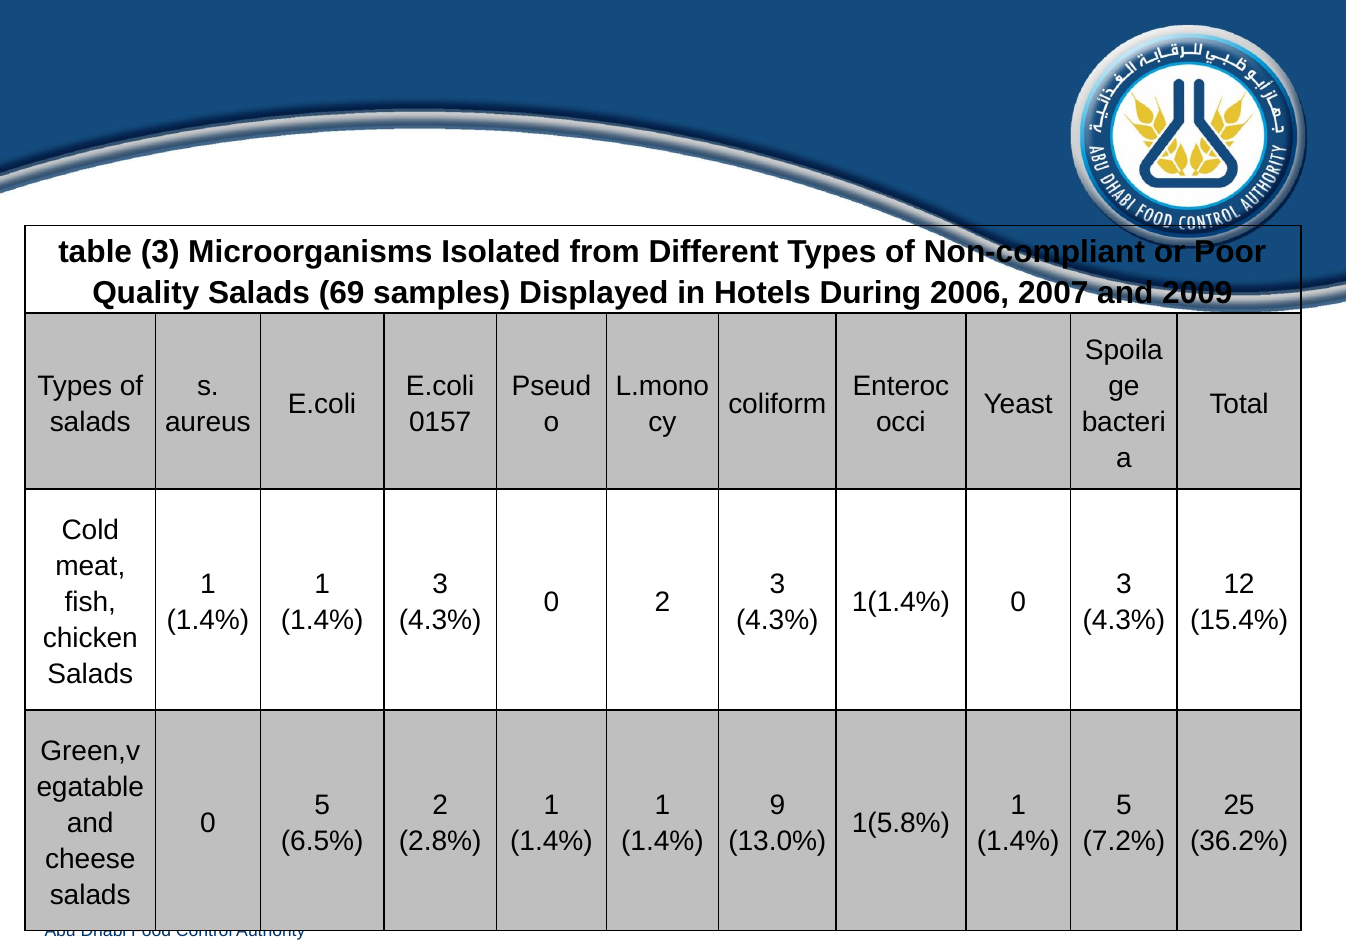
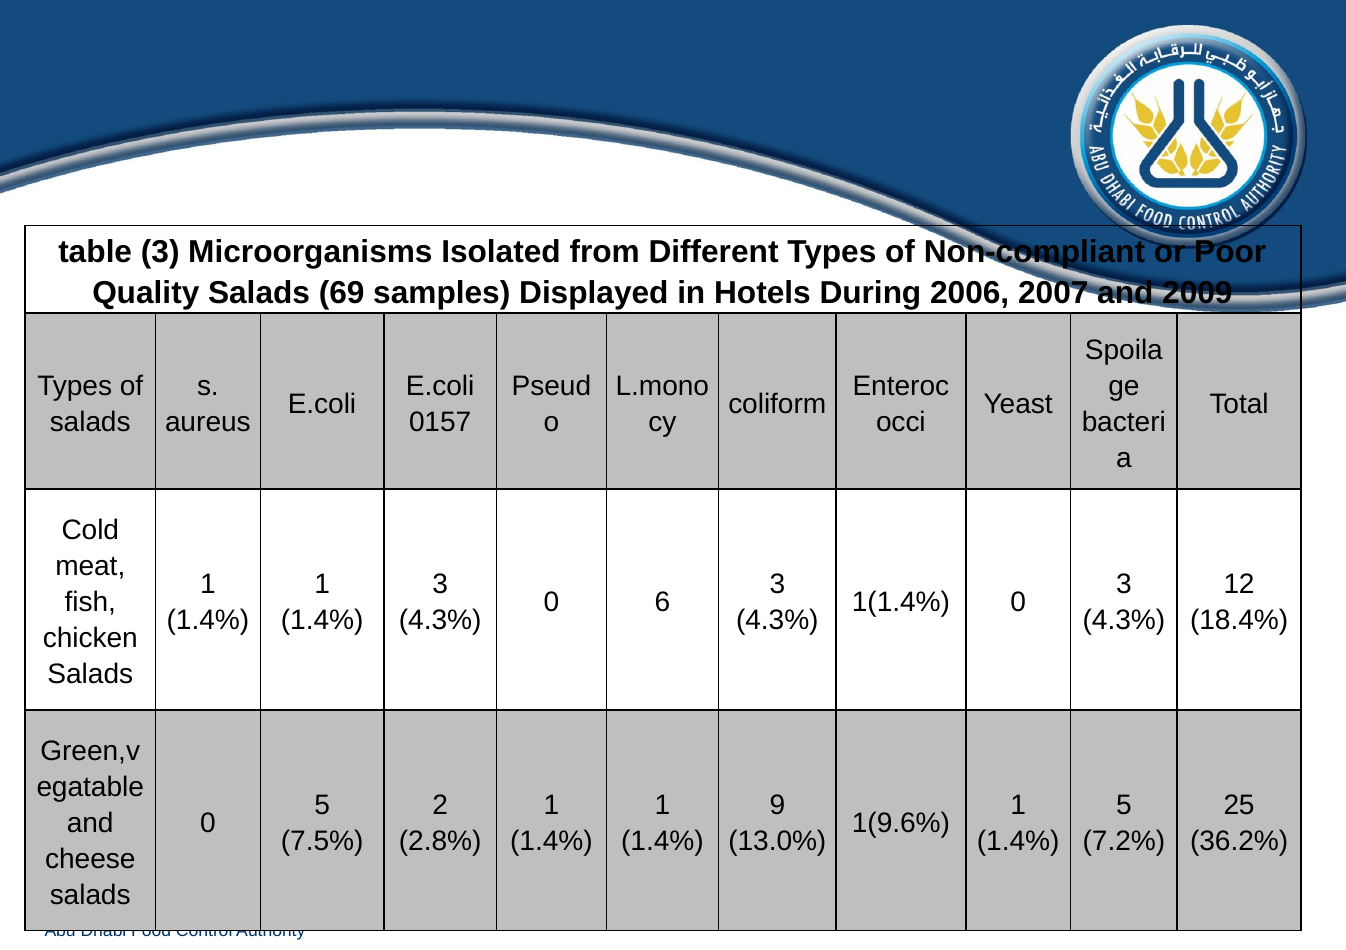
0 2: 2 -> 6 (663, 602)
15.4%: 15.4% -> 18.4% (1239, 620)
1(5.8%: 1(5.8% -> 1(9.6% (901, 823)
6.5%: 6.5% -> 7.5% (322, 840)
